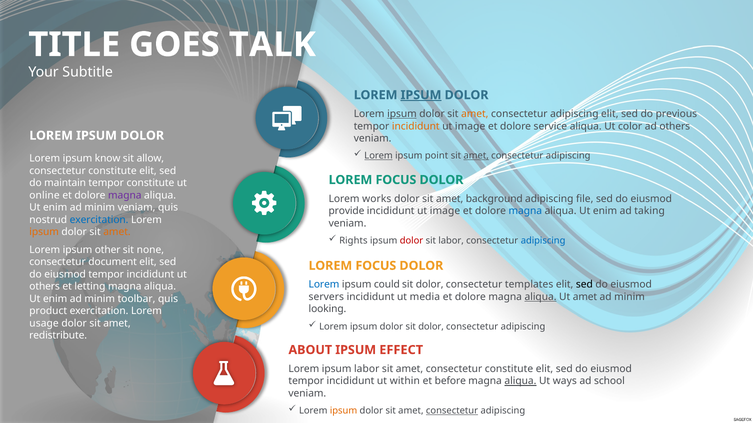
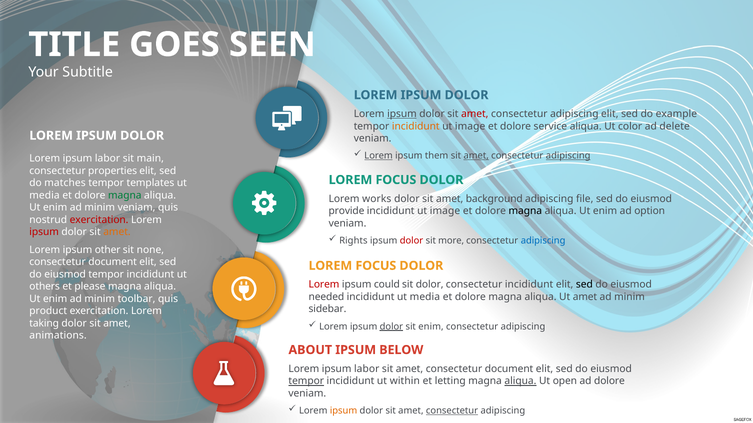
TALK: TALK -> SEEN (272, 45)
IPSUM underline: present -> none (421, 95)
amet colour: orange -> red (475, 114)
previous: previous -> example (676, 114)
ad others: others -> delete (675, 126)
point: point -> them (437, 156)
adipiscing underline: none -> present (568, 156)
know: know -> labor (108, 159)
allow: allow -> main (150, 159)
constitute: constitute -> properties (113, 171)
maintain: maintain -> matches (65, 183)
tempor constitute: constitute -> templates (150, 183)
online: online -> media (45, 195)
magna colour: purple -> green (125, 195)
magna colour: blue -> black (525, 211)
taking: taking -> option (650, 211)
exercitation colour: blue -> red (99, 220)
ipsum colour: orange -> red (44, 232)
sit labor: labor -> more (451, 241)
Lorem colour: blue -> red (324, 285)
consectetur templates: templates -> incididunt (529, 285)
letting: letting -> please (90, 287)
servers: servers -> needed (326, 297)
aliqua underline: present -> none (541, 297)
looking: looking -> sidebar (327, 310)
usage: usage -> taking (44, 324)
dolor underline: none -> present (391, 327)
dolor: dolor -> enim (431, 327)
redistribute: redistribute -> animations (58, 336)
EFFECT: EFFECT -> BELOW (401, 350)
amet consectetur constitute: constitute -> document (509, 369)
tempor underline: none -> present (306, 382)
before: before -> letting (450, 382)
ways: ways -> open (565, 382)
ad school: school -> dolore (609, 382)
